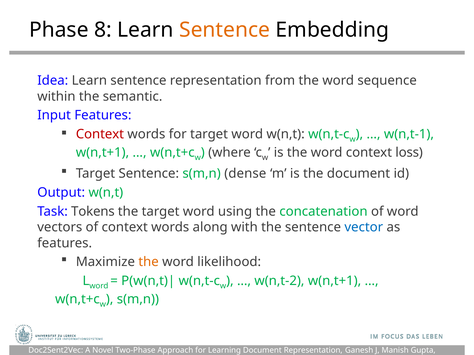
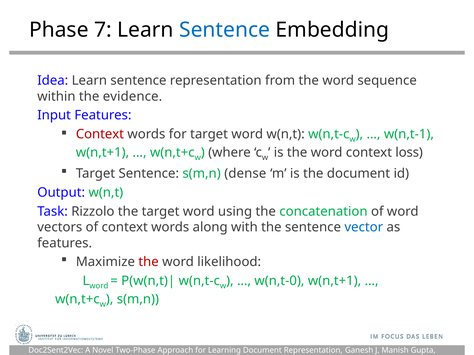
8: 8 -> 7 (103, 30)
Sentence colour: orange -> blue (225, 30)
semantic: semantic -> evidence (132, 96)
Tokens: Tokens -> Rizzolo (93, 212)
the colour: orange -> red (149, 262)
w(n,t-2: w(n,t-2 -> w(n,t-0 (279, 281)
